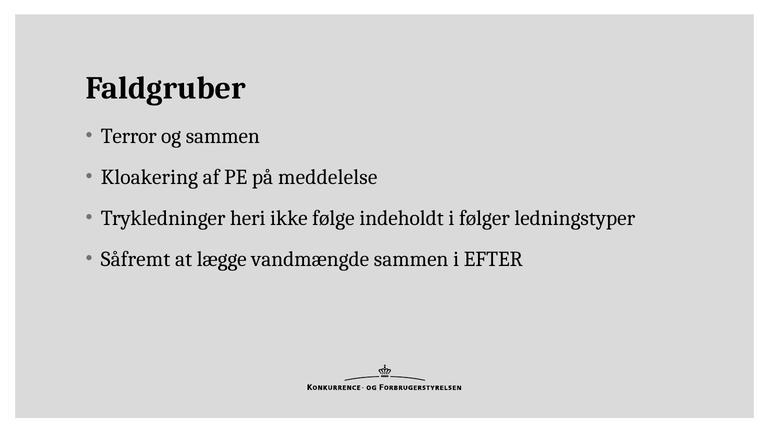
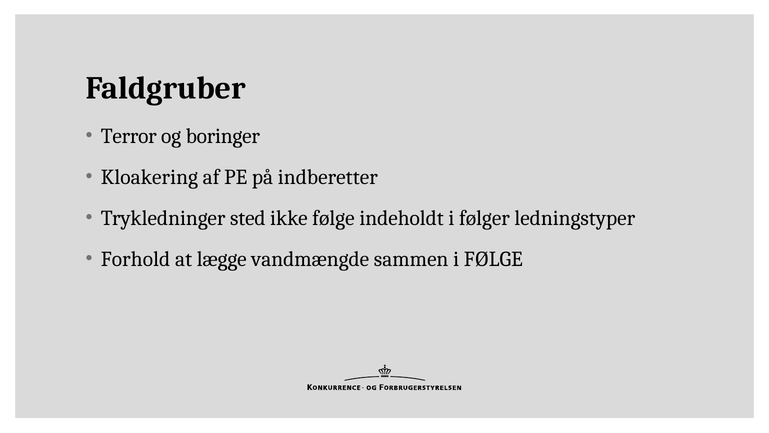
og sammen: sammen -> boringer (223, 136)
meddelelse: meddelelse -> indberetter (328, 177)
heri: heri -> sted (248, 218)
Såfremt: Såfremt -> Forhold (136, 259)
i EFTER: EFTER -> FØLGE (493, 259)
